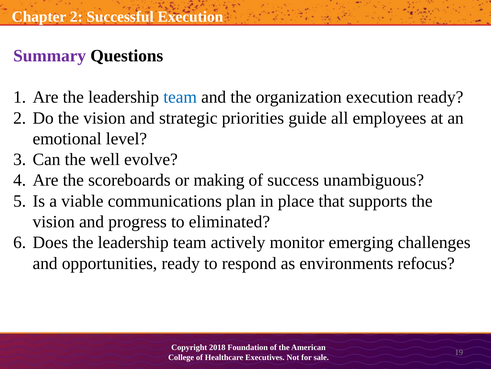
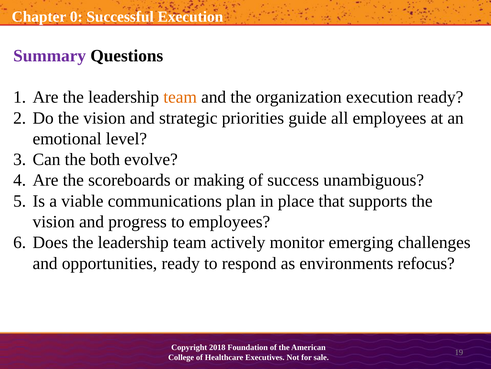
Chapter 2: 2 -> 0 (76, 17)
team colour: blue -> orange (180, 97)
well: well -> both (105, 159)
to eliminated: eliminated -> employees (230, 221)
